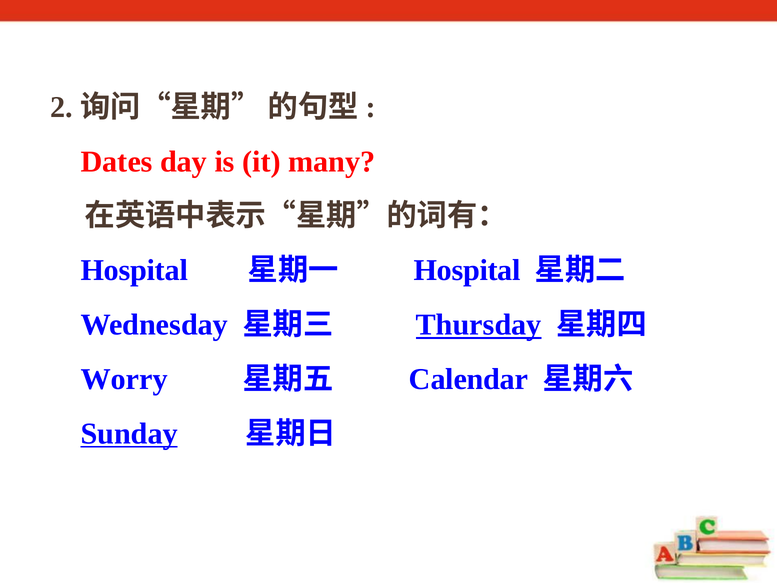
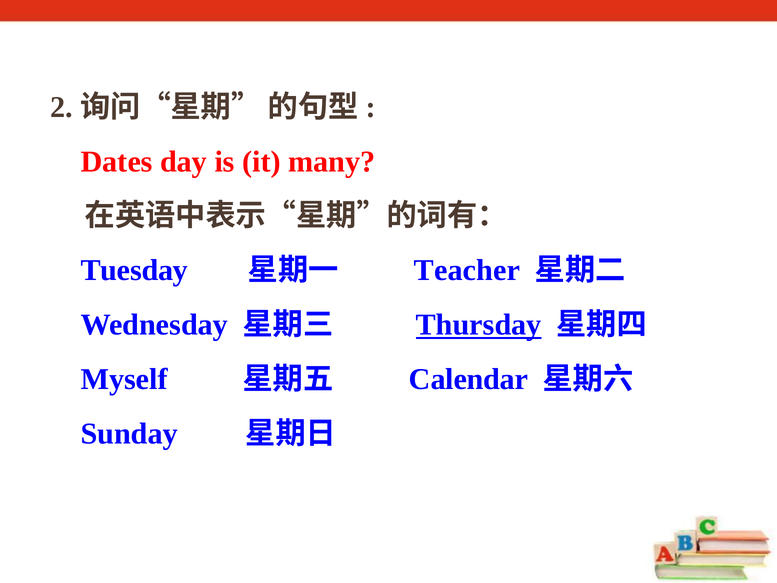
Hospital: Hospital -> Tuesday (134, 270)
Hospital: Hospital -> Teacher (467, 270)
Worry: Worry -> Myself (124, 379)
Sunday underline: present -> none (129, 434)
